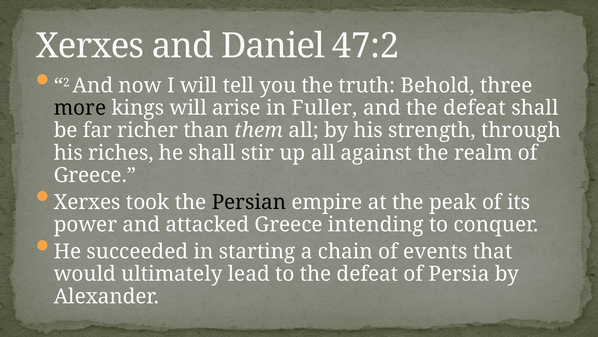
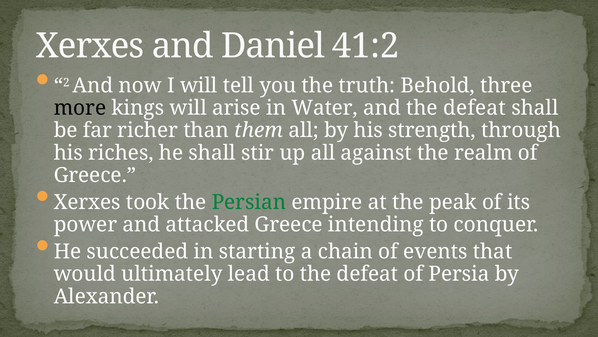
47:2: 47:2 -> 41:2 (366, 46)
Fuller: Fuller -> Water (325, 108)
Persian colour: black -> green (249, 202)
